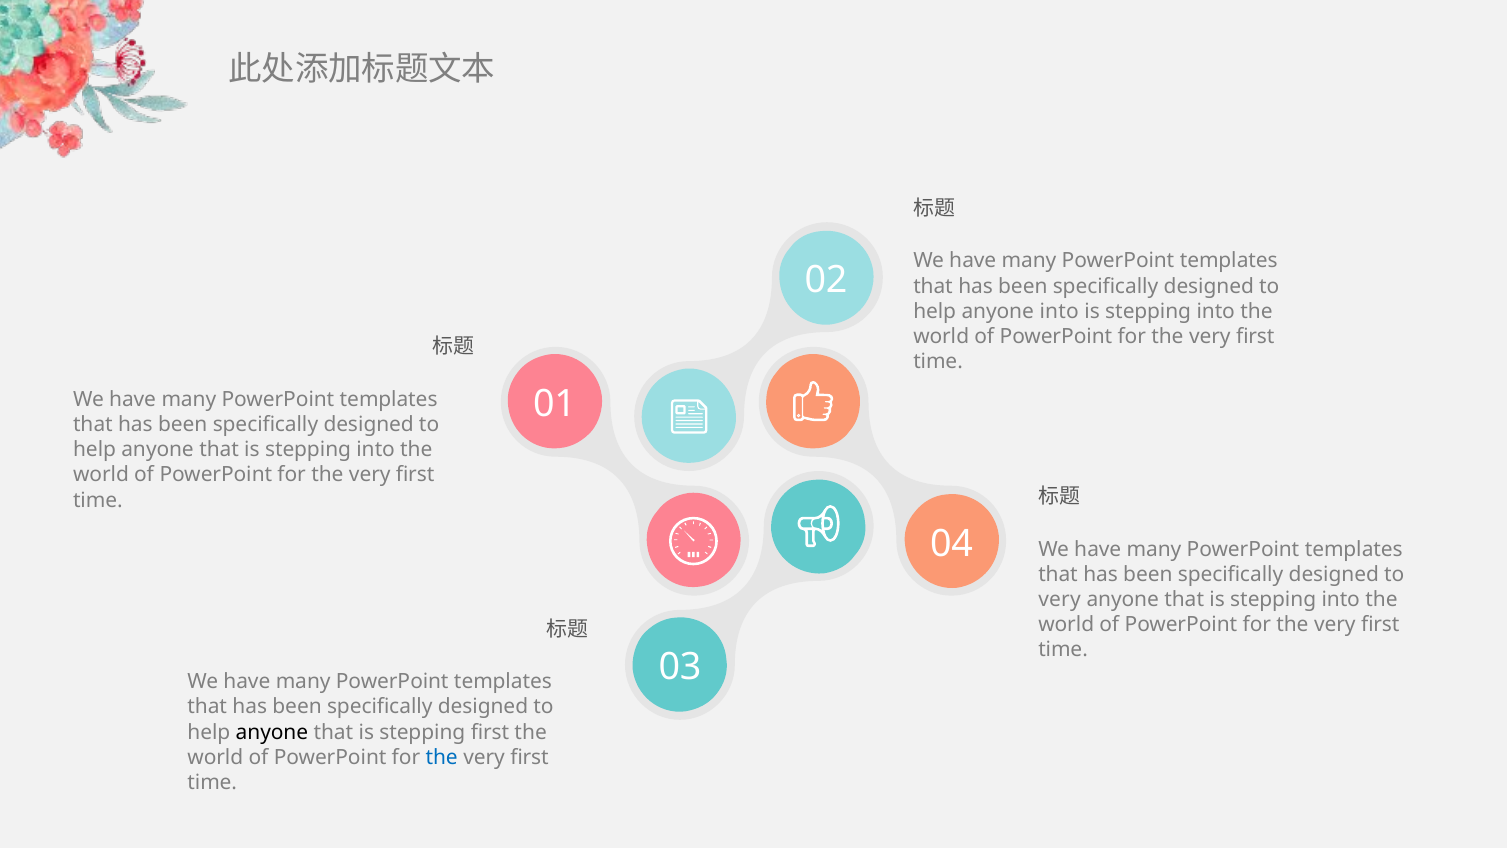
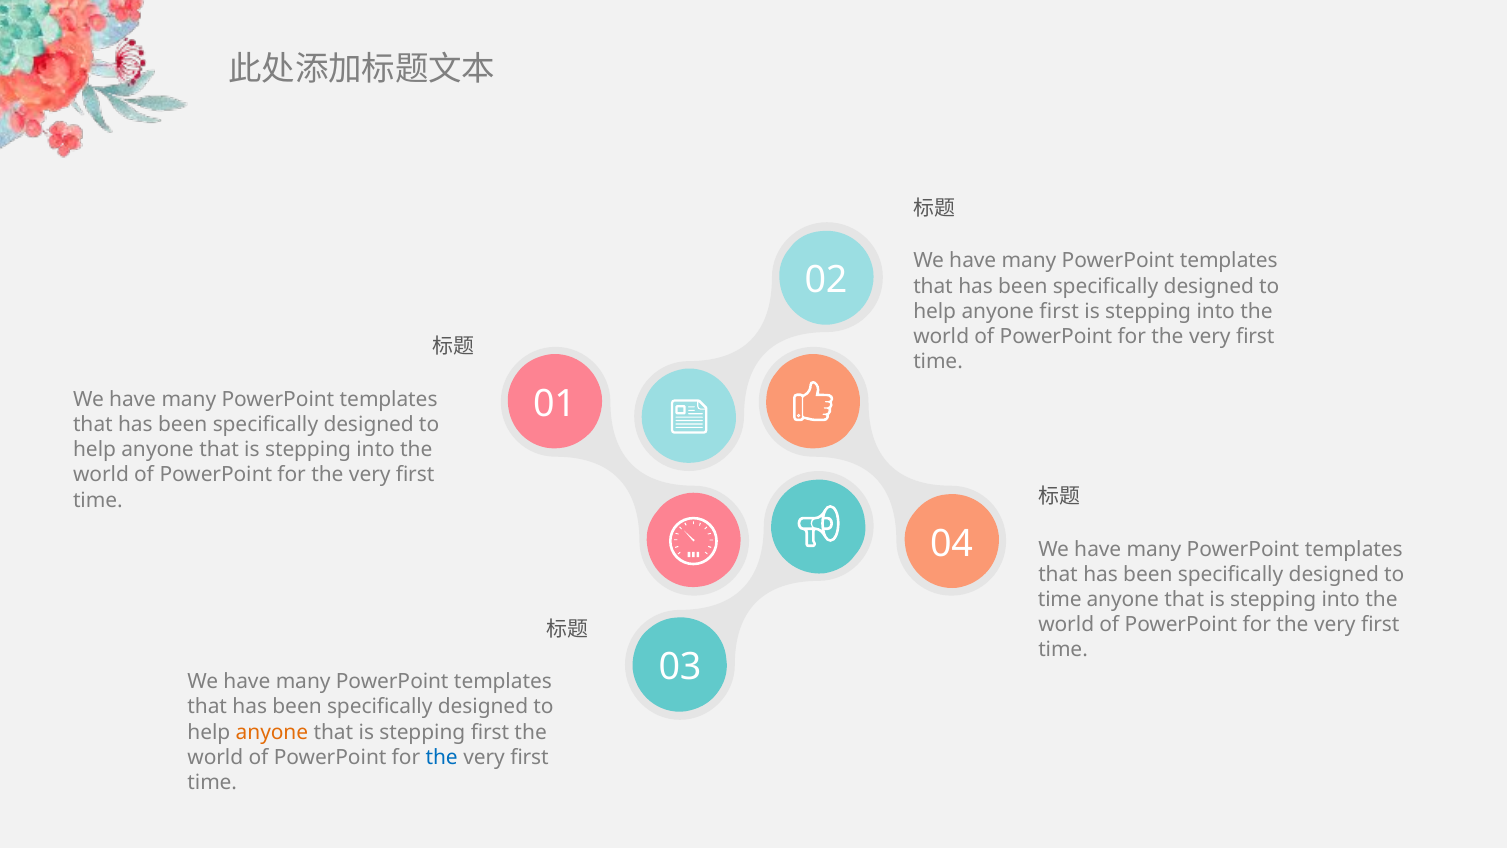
anyone into: into -> first (1059, 311)
very: very -> time (1060, 599)
anyone colour: black -> orange (272, 732)
